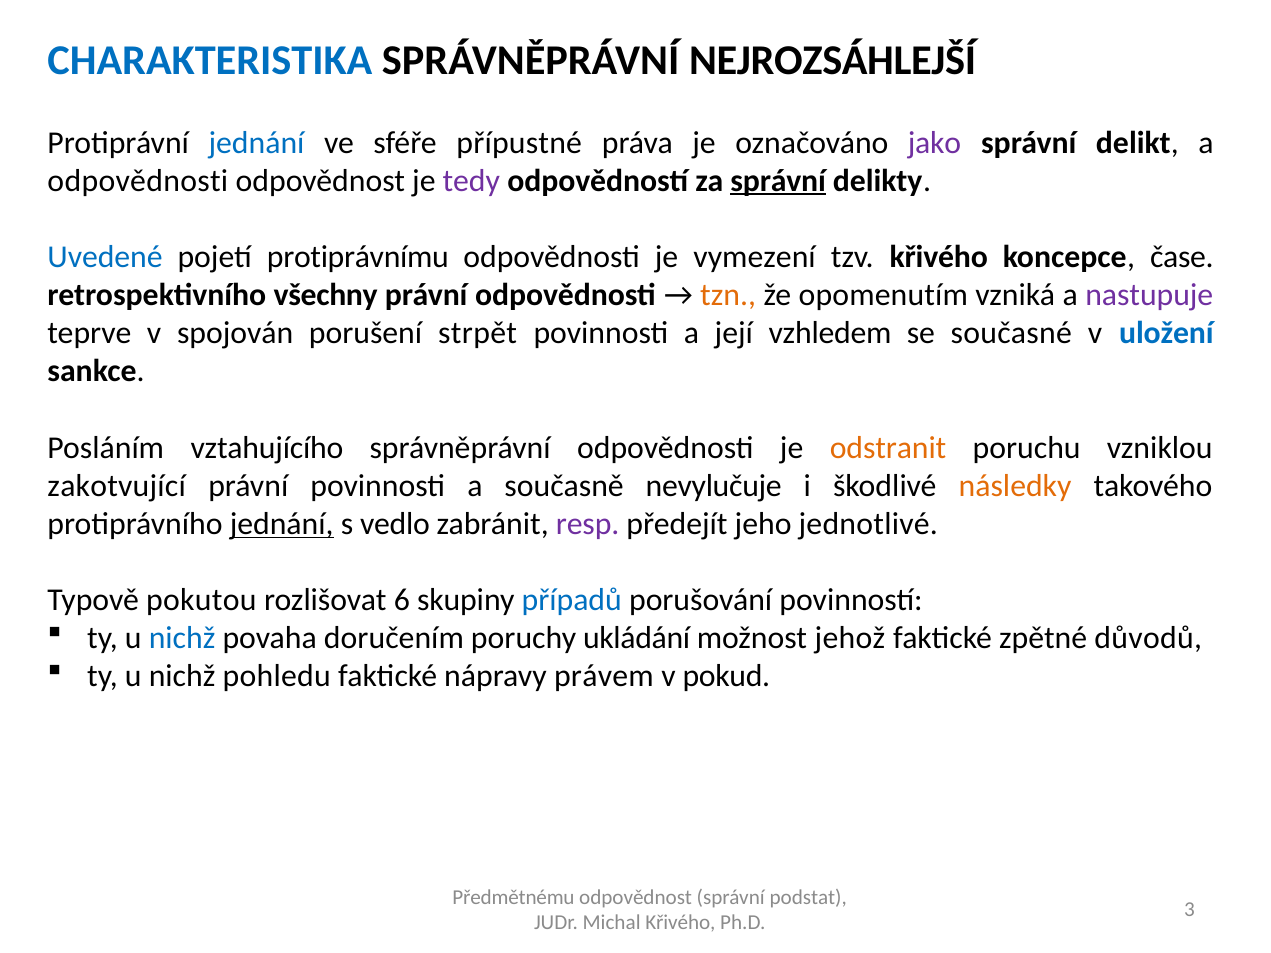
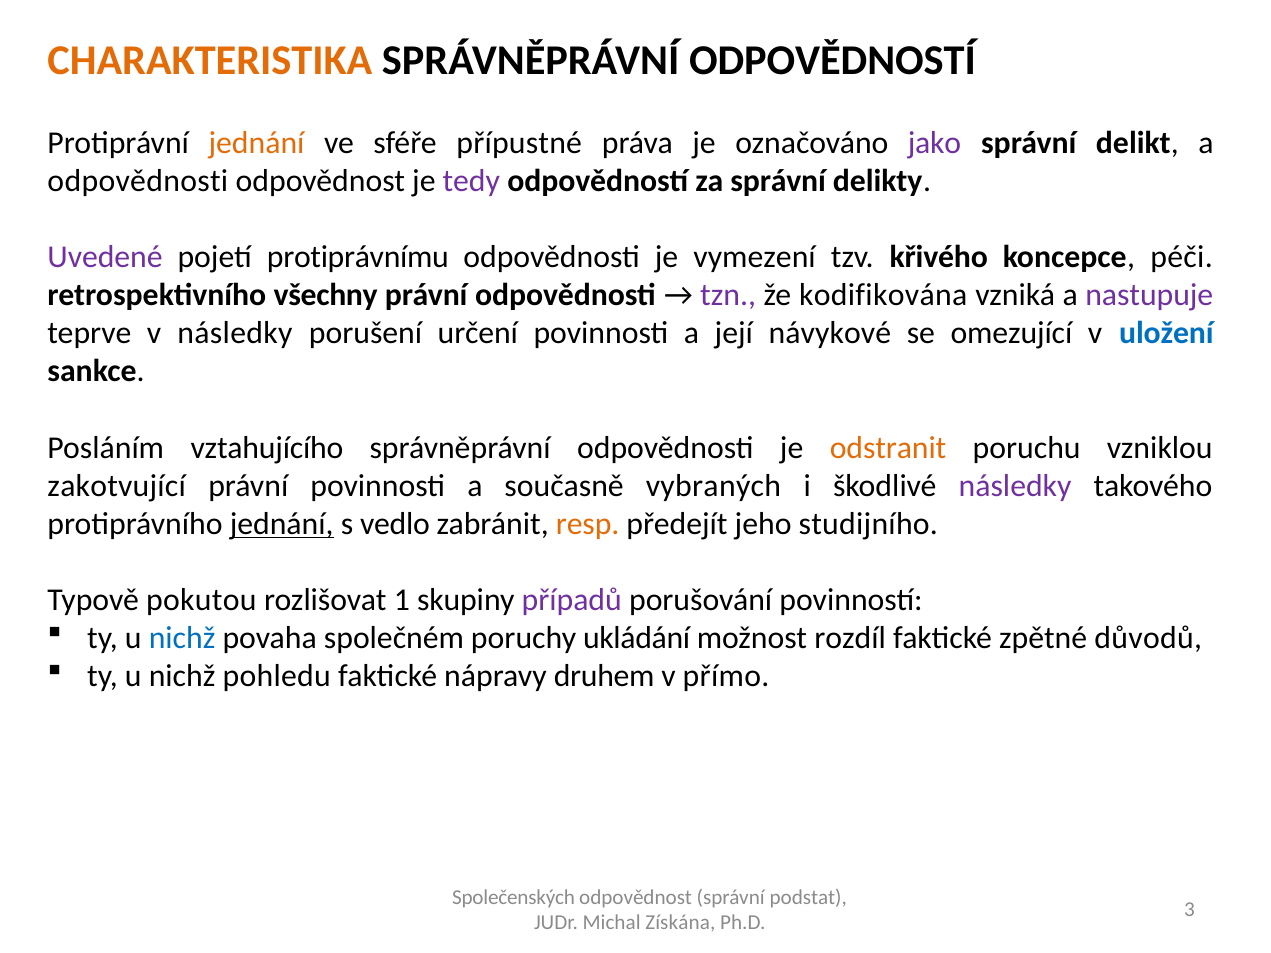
CHARAKTERISTIKA colour: blue -> orange (210, 61)
SPRÁVNĚPRÁVNÍ NEJROZSÁHLEJŠÍ: NEJROZSÁHLEJŠÍ -> ODPOVĚDNOSTÍ (832, 61)
jednání colour: blue -> orange (257, 143)
správní underline: present -> none (778, 181)
Uvedené colour: blue -> purple (105, 257)
čase: čase -> péči (1182, 257)
tzn colour: orange -> purple (728, 295)
opomenutím: opomenutím -> kodifikována (883, 295)
v spojován: spojován -> následky (235, 333)
strpět: strpět -> určení (478, 333)
vzhledem: vzhledem -> návykové (830, 333)
současné: současné -> omezující (1011, 333)
nevylučuje: nevylučuje -> vybraných (713, 486)
následky colour: orange -> purple (1015, 486)
resp colour: purple -> orange (588, 524)
jednotlivé: jednotlivé -> studijního (868, 524)
6: 6 -> 1 (402, 600)
případů colour: blue -> purple (572, 600)
doručením: doručením -> společném (394, 638)
jehož: jehož -> rozdíl (850, 638)
právem: právem -> druhem (604, 677)
pokud: pokud -> přímo (726, 677)
Předmětnému: Předmětnému -> Společenských (514, 898)
Michal Křivého: Křivého -> Získána (680, 923)
